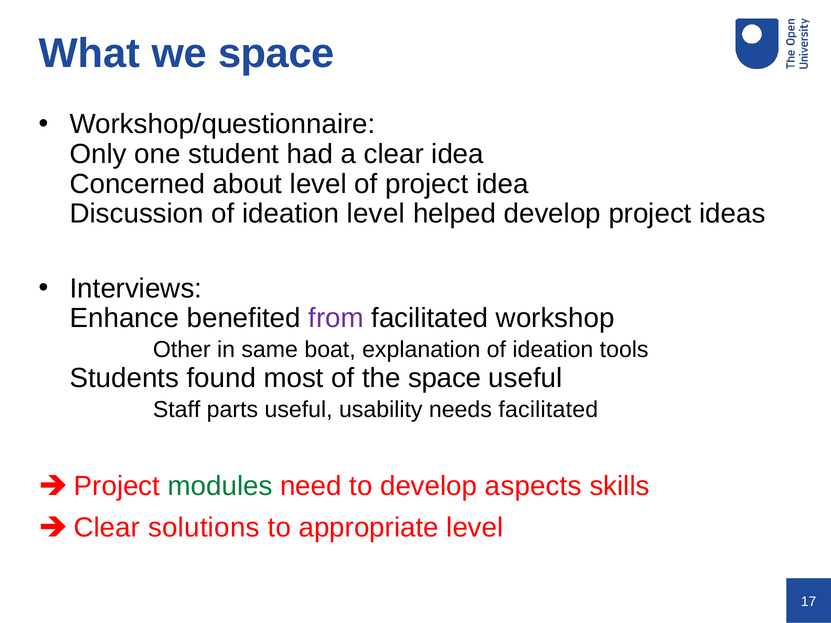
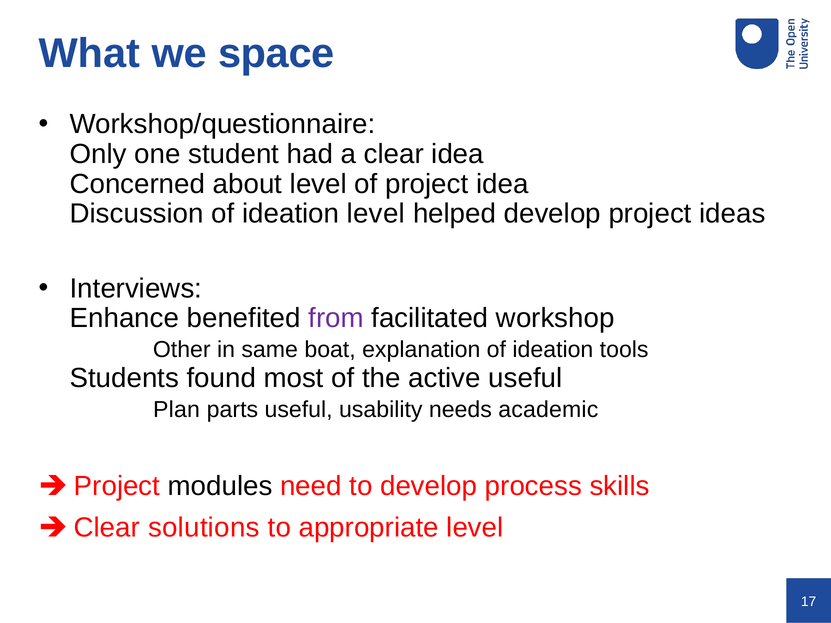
the space: space -> active (444, 378)
Staff: Staff -> Plan (176, 410)
needs facilitated: facilitated -> academic (548, 410)
modules colour: green -> black (220, 486)
aspects: aspects -> process (533, 486)
